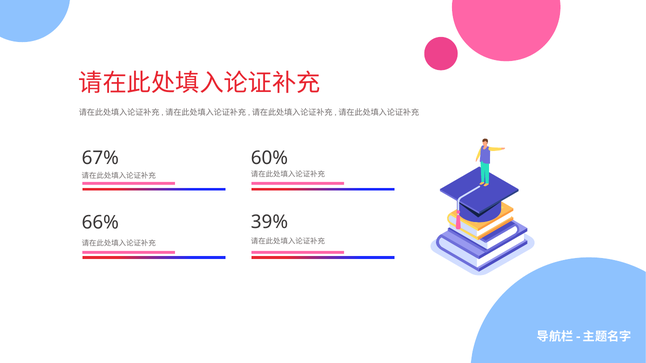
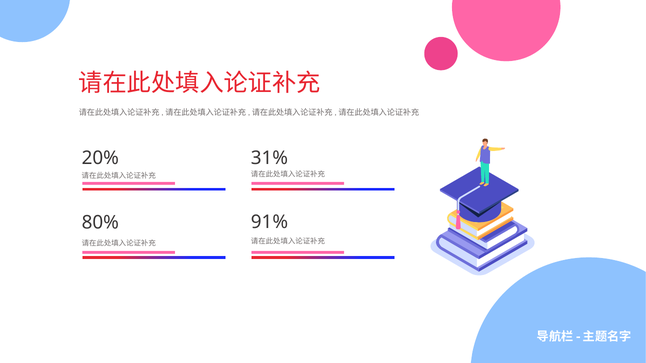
60%: 60% -> 31% (269, 158)
67%: 67% -> 20% (100, 158)
39%: 39% -> 91% (269, 222)
66%: 66% -> 80% (100, 223)
